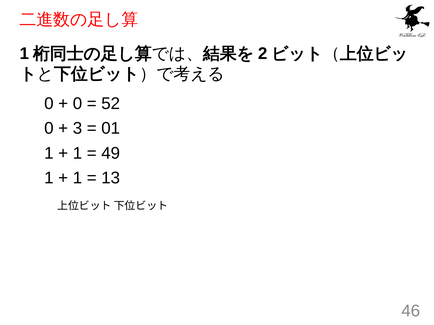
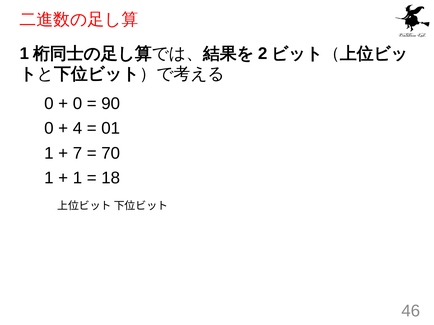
52: 52 -> 90 (111, 104)
3: 3 -> 4 (77, 129)
1: 1 -> 7 (77, 153)
49: 49 -> 70 (111, 153)
13: 13 -> 18 (111, 178)
